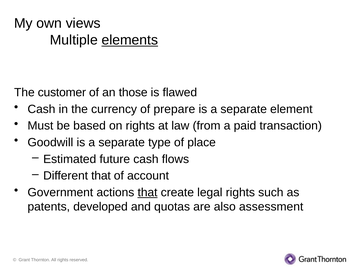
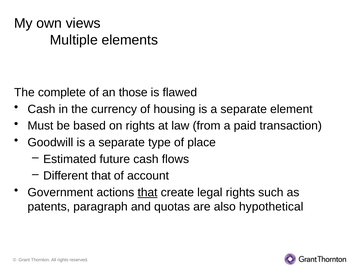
elements underline: present -> none (130, 40)
customer: customer -> complete (62, 93)
prepare: prepare -> housing (174, 109)
developed: developed -> paragraph (100, 207)
assessment: assessment -> hypothetical (271, 207)
